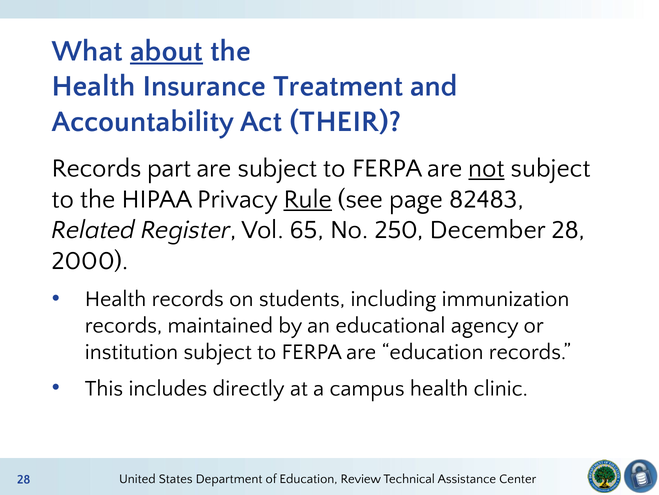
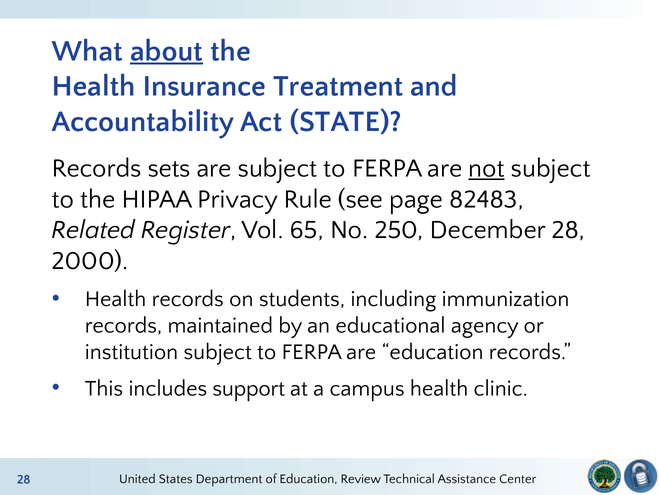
THEIR: THEIR -> STATE (346, 121)
part: part -> sets (169, 168)
Rule underline: present -> none (308, 199)
directly: directly -> support (249, 388)
